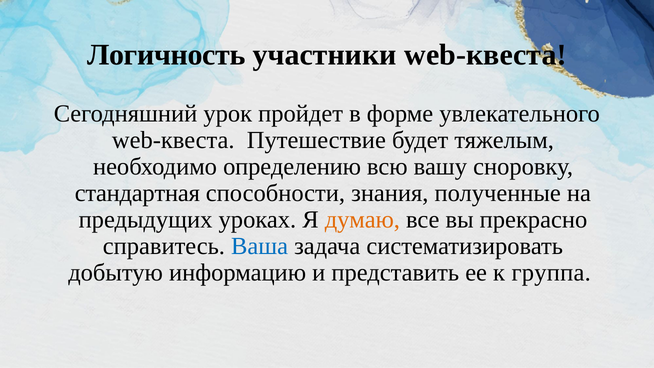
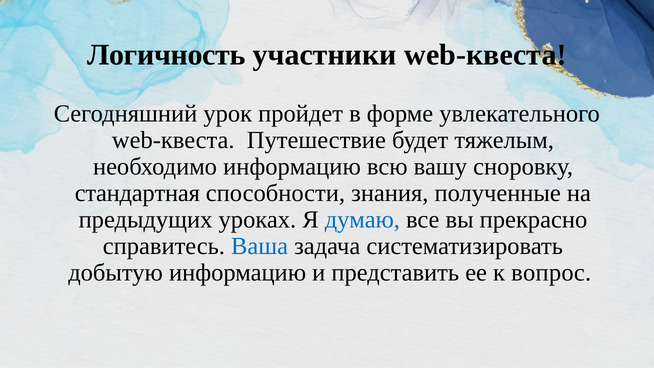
необходимо определению: определению -> информацию (292, 166)
думаю colour: orange -> blue (362, 219)
группа: группа -> вопрос (551, 272)
